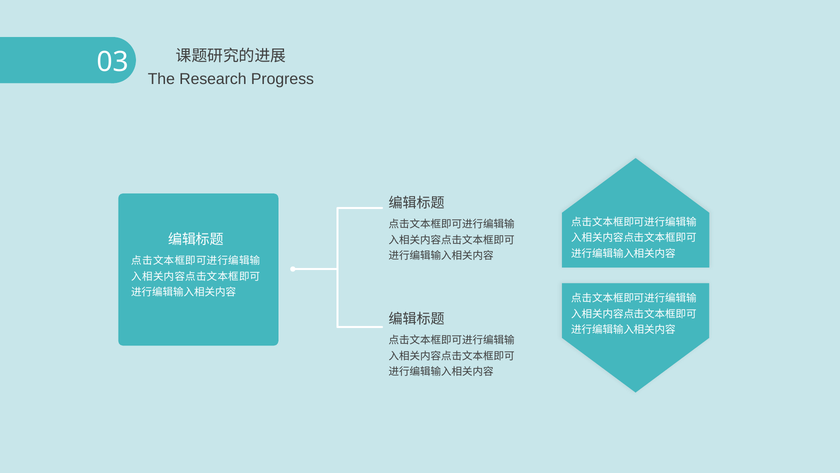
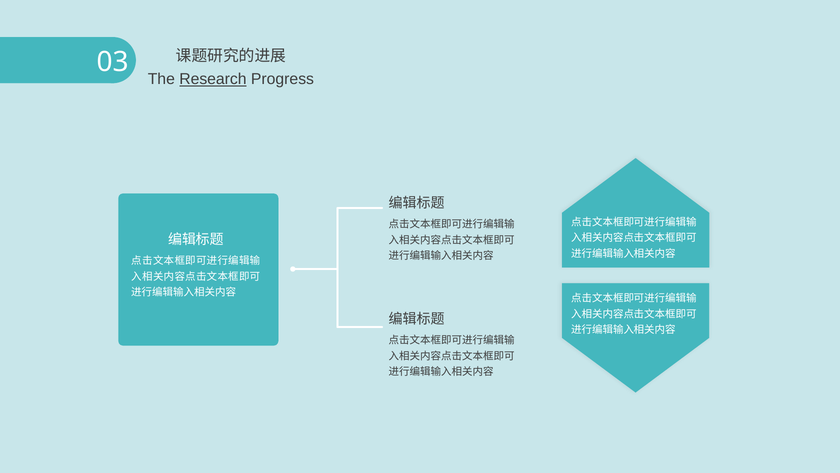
Research underline: none -> present (213, 79)
